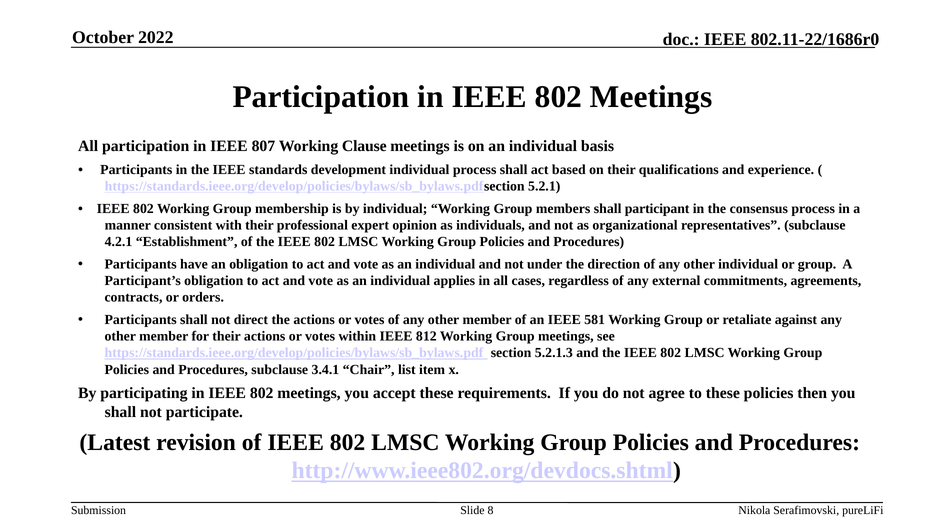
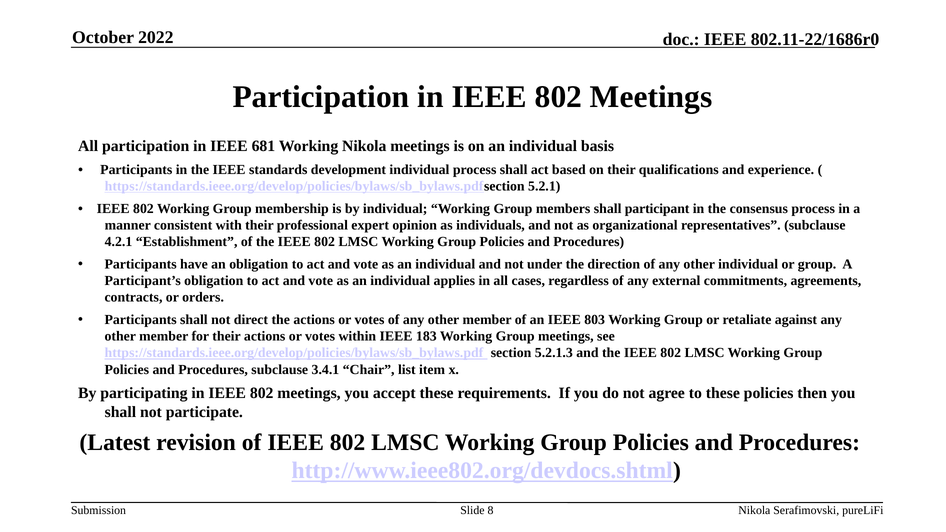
807: 807 -> 681 (263, 146)
Working Clause: Clause -> Nikola (364, 146)
581: 581 -> 803 (595, 320)
812: 812 -> 183 (426, 336)
